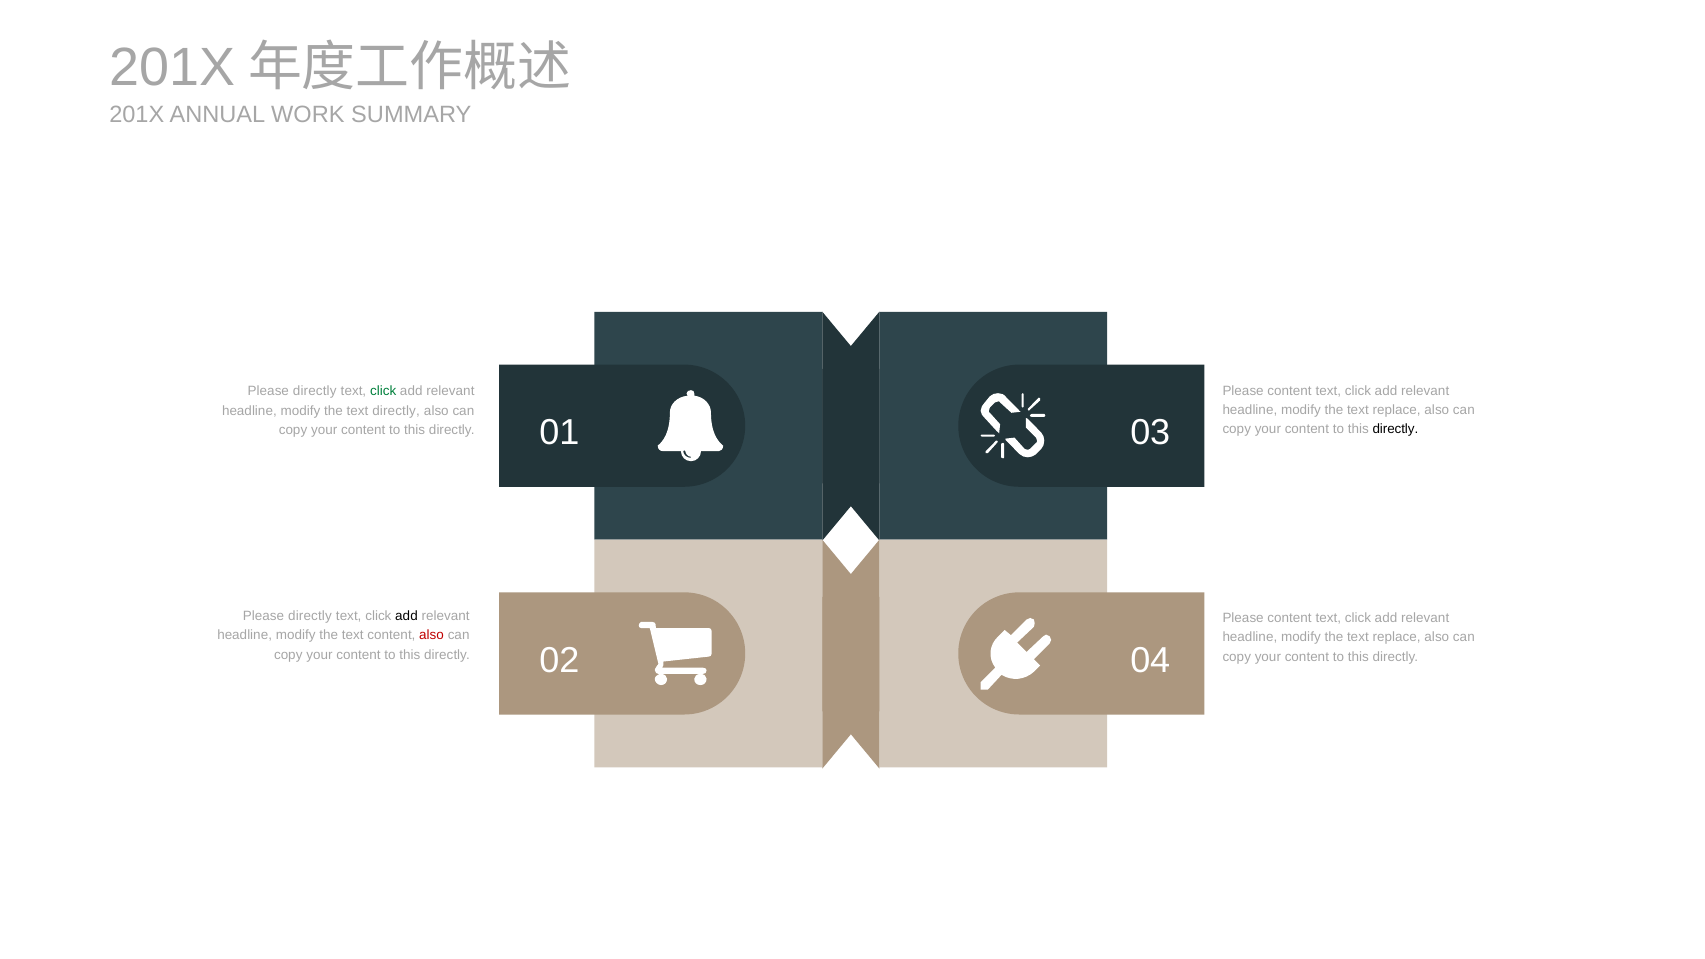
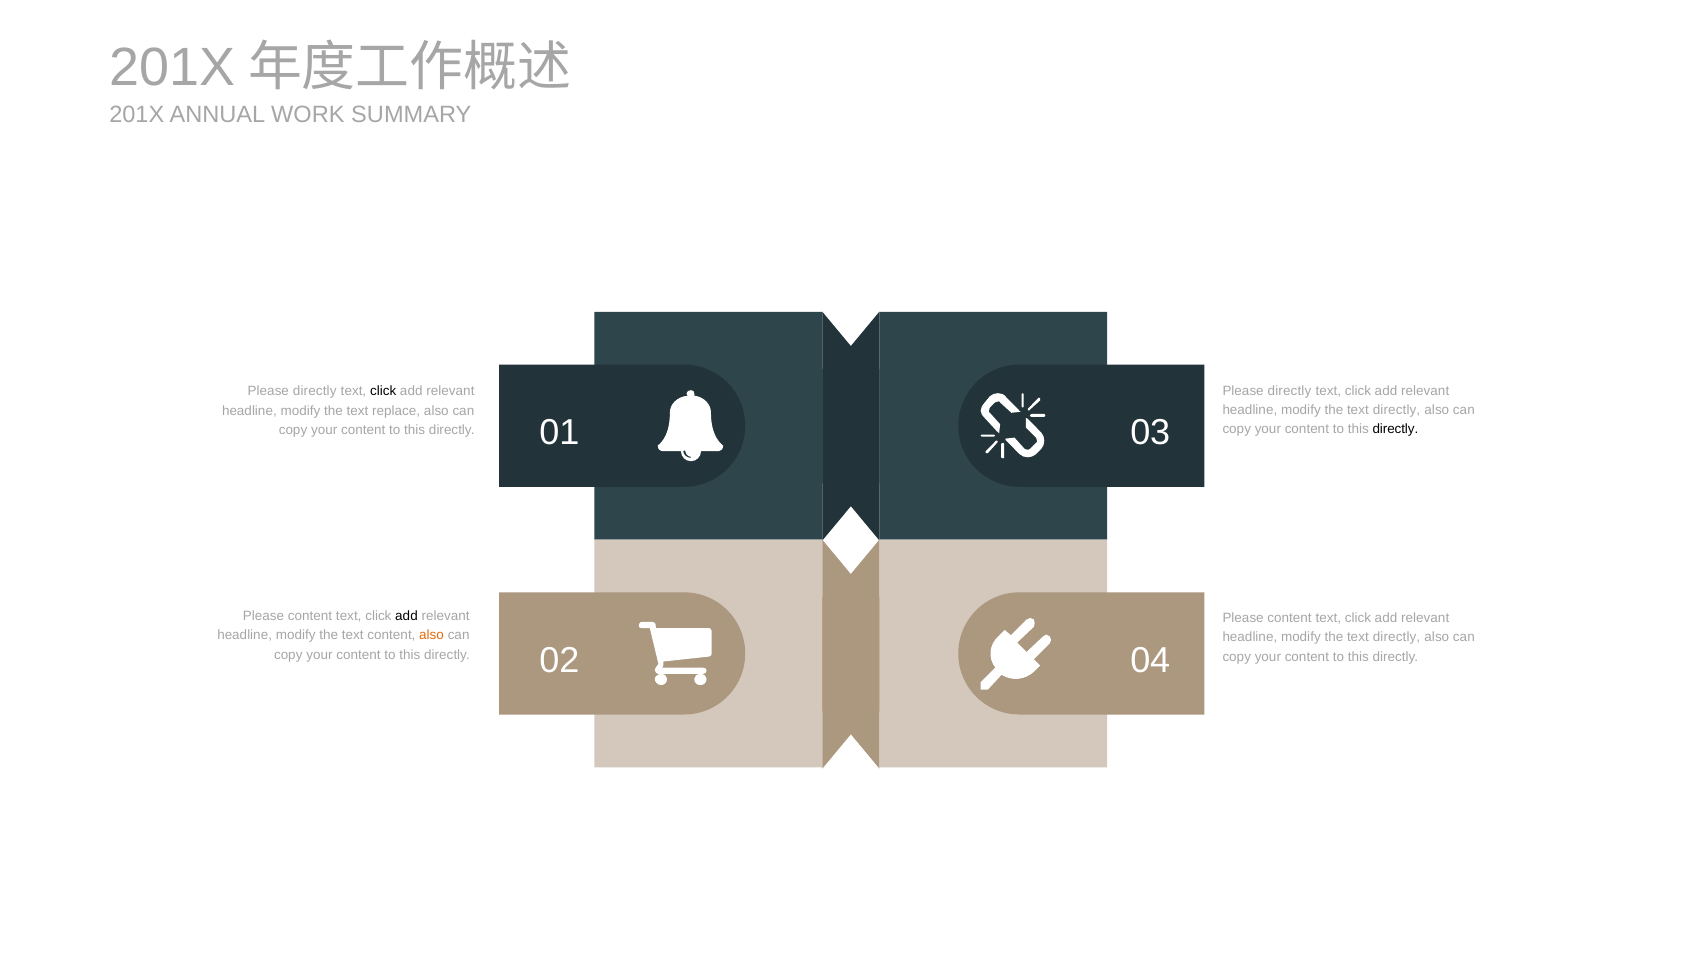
content: content -> directly (1290, 391)
click colour: green -> black (383, 391)
replace: replace -> directly (1397, 410)
text directly: directly -> replace (396, 411)
directly: directly -> content (310, 616)
also colour: red -> orange (432, 636)
replace: replace -> directly (1397, 637)
